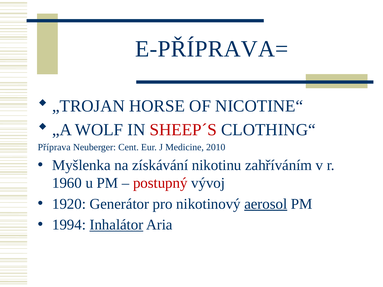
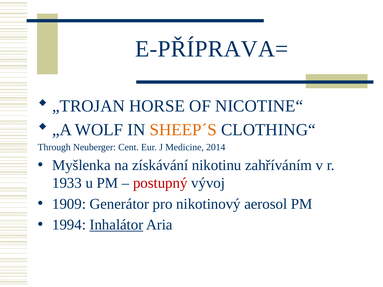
SHEEP´S colour: red -> orange (183, 130)
Příprava: Příprava -> Through (54, 147)
2010: 2010 -> 2014 (216, 147)
1960: 1960 -> 1933 (67, 183)
1920: 1920 -> 1909 (69, 204)
aerosol underline: present -> none (266, 204)
